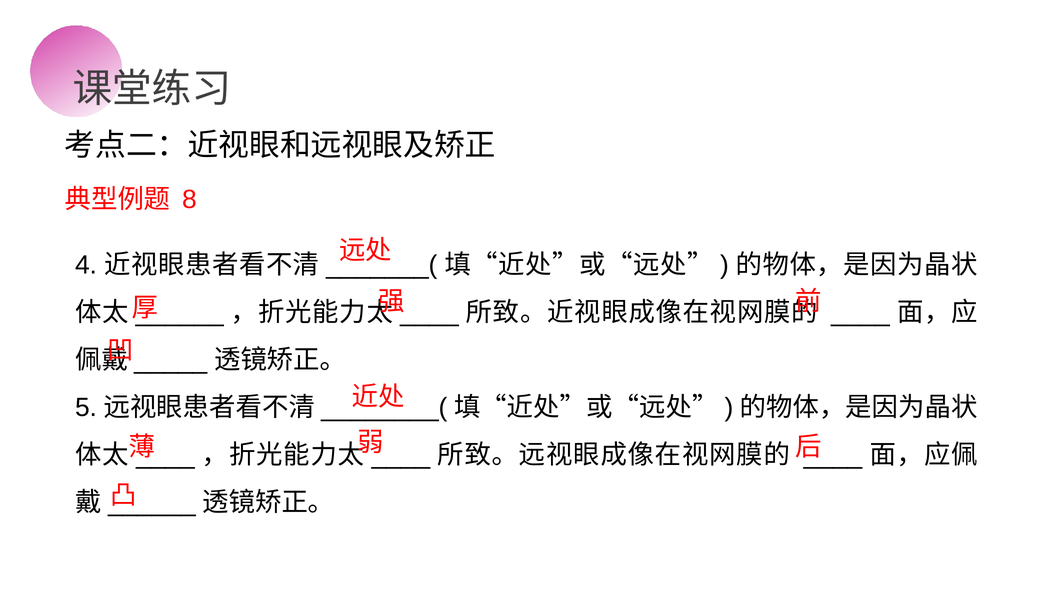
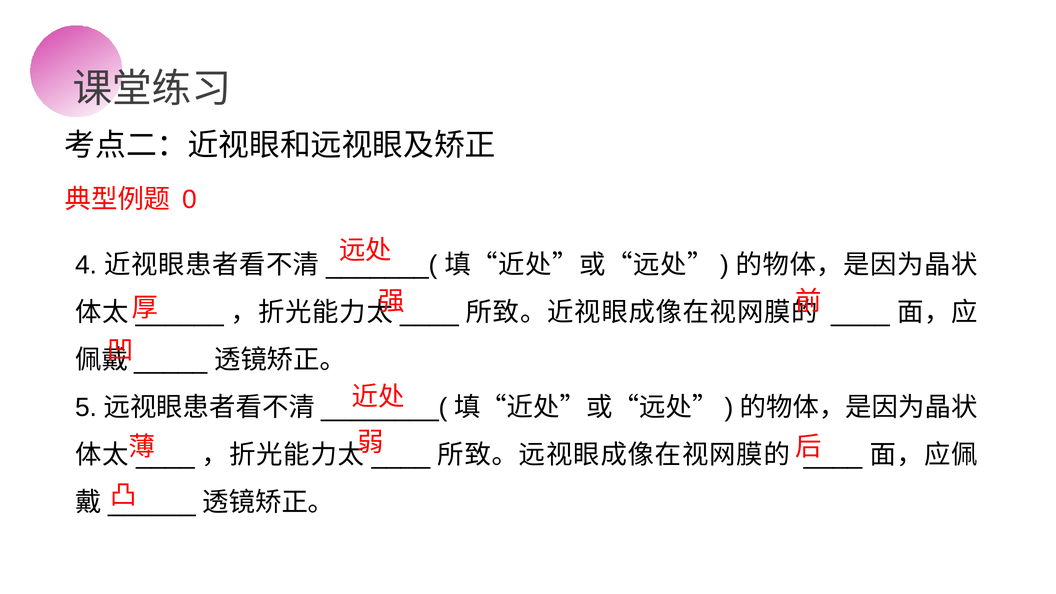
8: 8 -> 0 (190, 200)
